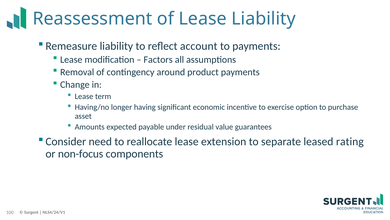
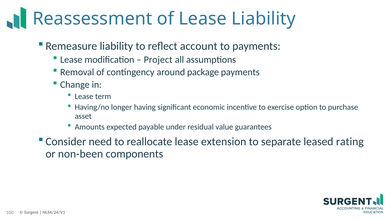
Factors: Factors -> Project (158, 59)
product: product -> package (203, 72)
non-focus: non-focus -> non-been (81, 153)
